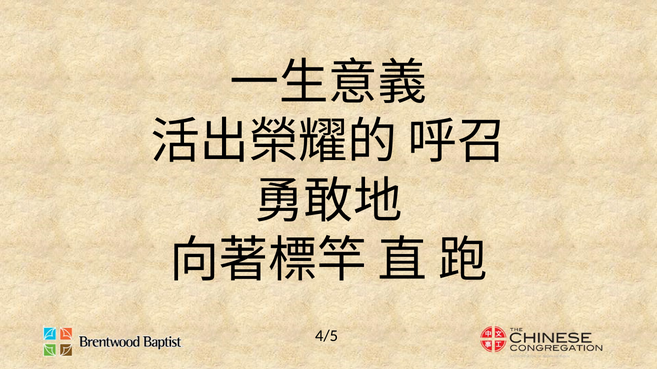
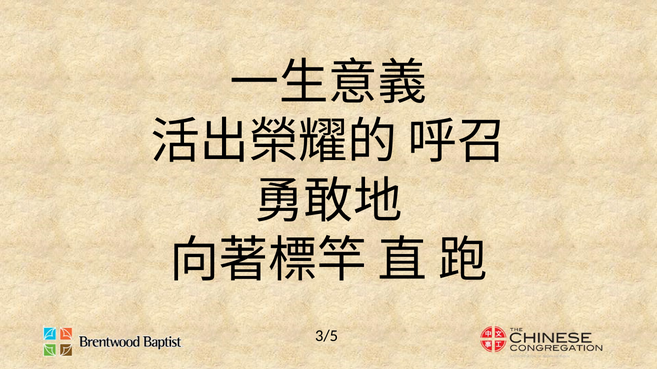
4/5: 4/5 -> 3/5 (327, 336)
